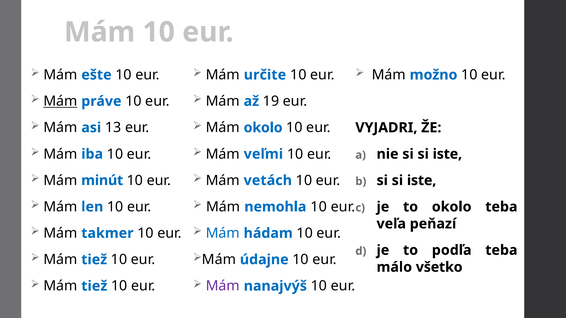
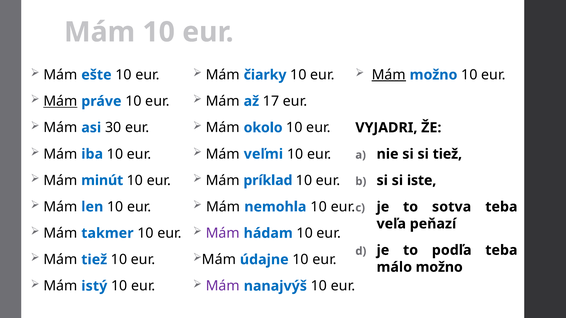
určite: určite -> čiarky (265, 75)
Mám underline: none -> present (389, 75)
19: 19 -> 17 (271, 101)
13: 13 -> 30 (113, 128)
nie si si iste: iste -> tiež (447, 154)
vetách: vetách -> príklad (268, 181)
to okolo: okolo -> sotva (452, 207)
Mám colour: blue -> purple (223, 233)
málo všetko: všetko -> možno (439, 267)
tiež: tiež -> istý (94, 286)
